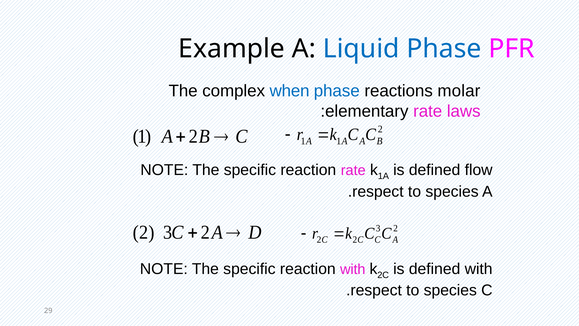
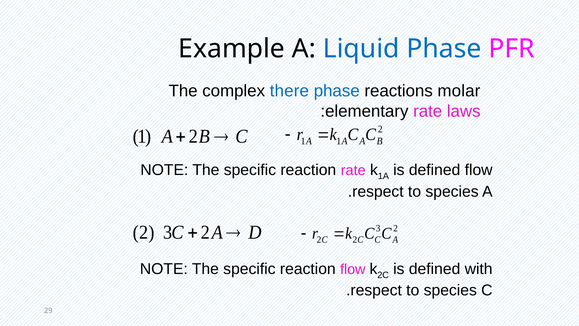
when: when -> there (289, 91)
reaction with: with -> flow (353, 269)
